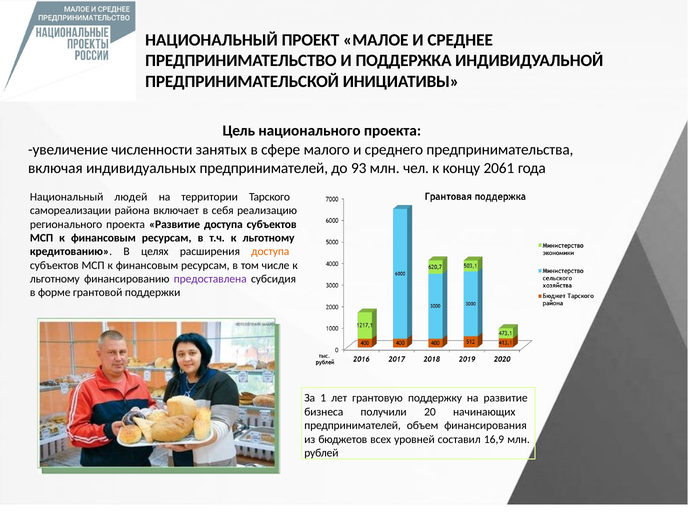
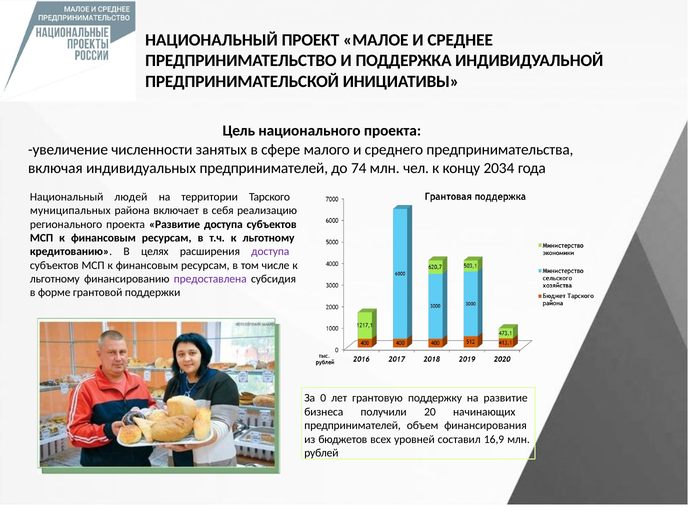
93: 93 -> 74 (359, 168)
2061: 2061 -> 2034 (499, 168)
самореализации: самореализации -> муниципальных (70, 211)
доступа colour: orange -> purple (270, 252)
1: 1 -> 0 (323, 398)
